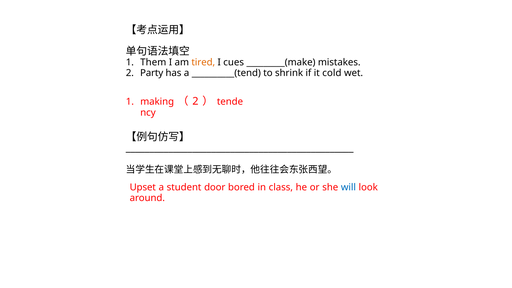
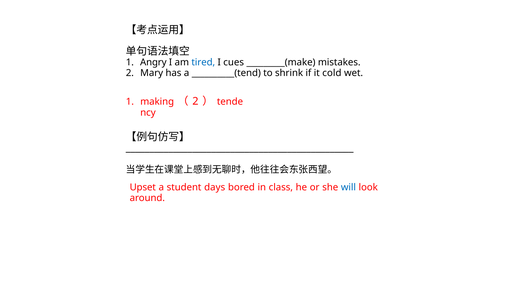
Them: Them -> Angry (153, 62)
tired colour: orange -> blue (203, 62)
Party: Party -> Mary (152, 73)
door: door -> days (215, 187)
